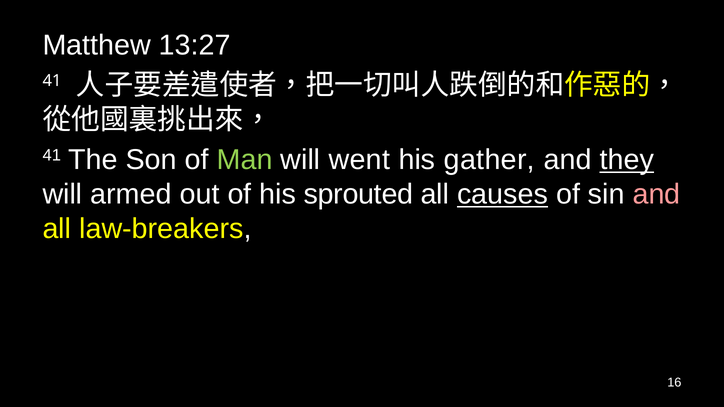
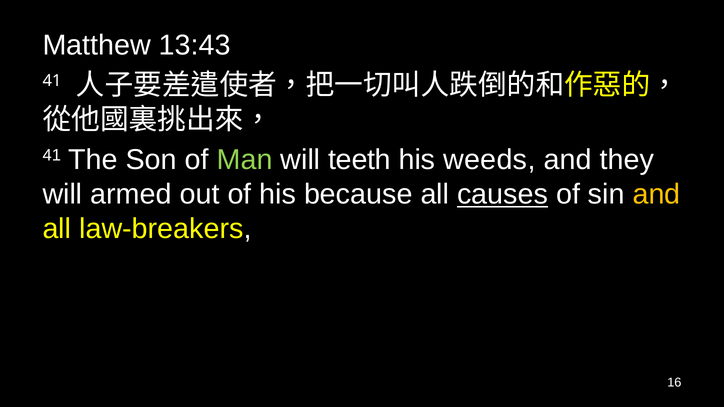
13:27: 13:27 -> 13:43 (195, 45)
went: went -> teeth (360, 160)
gather: gather -> weeds (489, 160)
they underline: present -> none (627, 160)
sprouted: sprouted -> because (358, 194)
and colour: pink -> yellow (656, 194)
